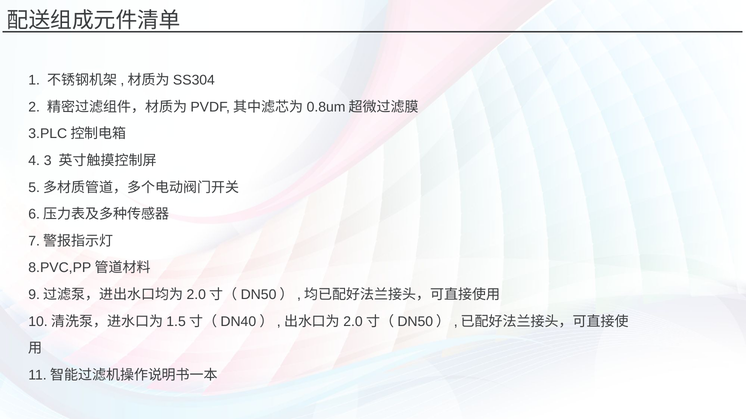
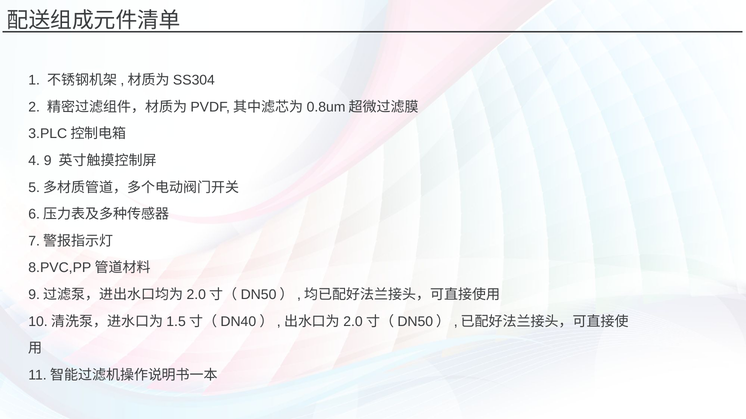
3: 3 -> 9 (48, 161)
